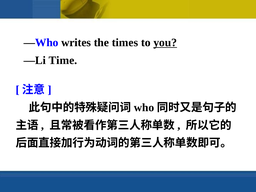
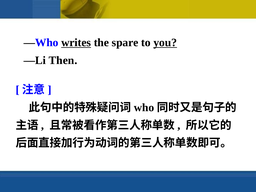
writes underline: none -> present (76, 43)
times: times -> spare (125, 43)
Time: Time -> Then (63, 60)
